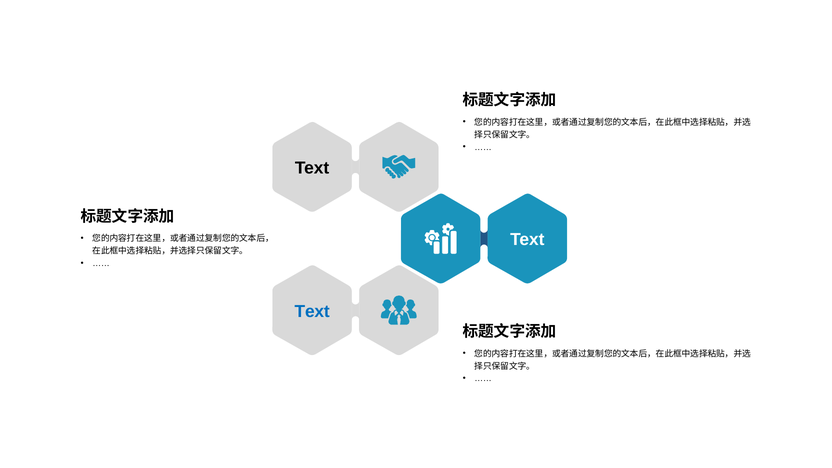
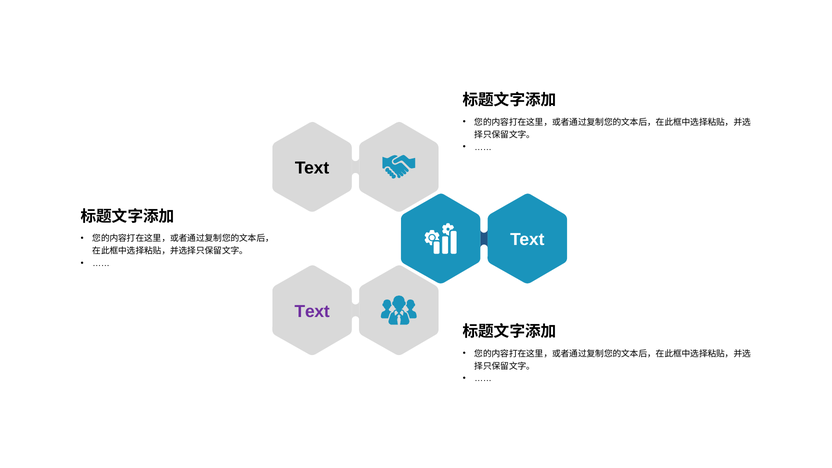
Text colour: blue -> purple (312, 311)
